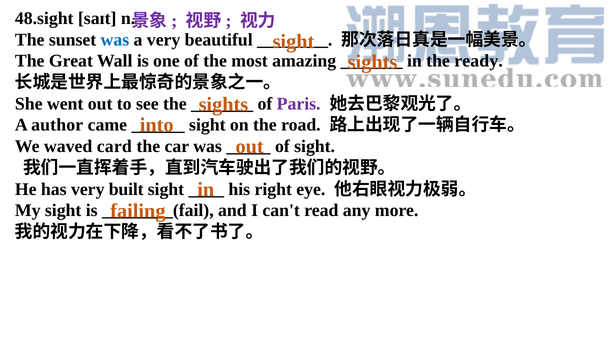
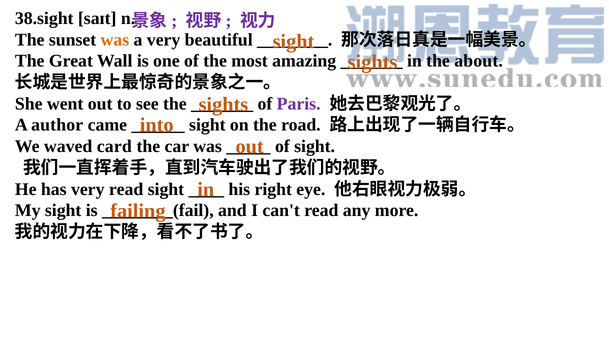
48.sight: 48.sight -> 38.sight (44, 18)
was colour: blue -> orange (115, 40)
ready: ready -> about (479, 61)
very built: built -> read (126, 189)
